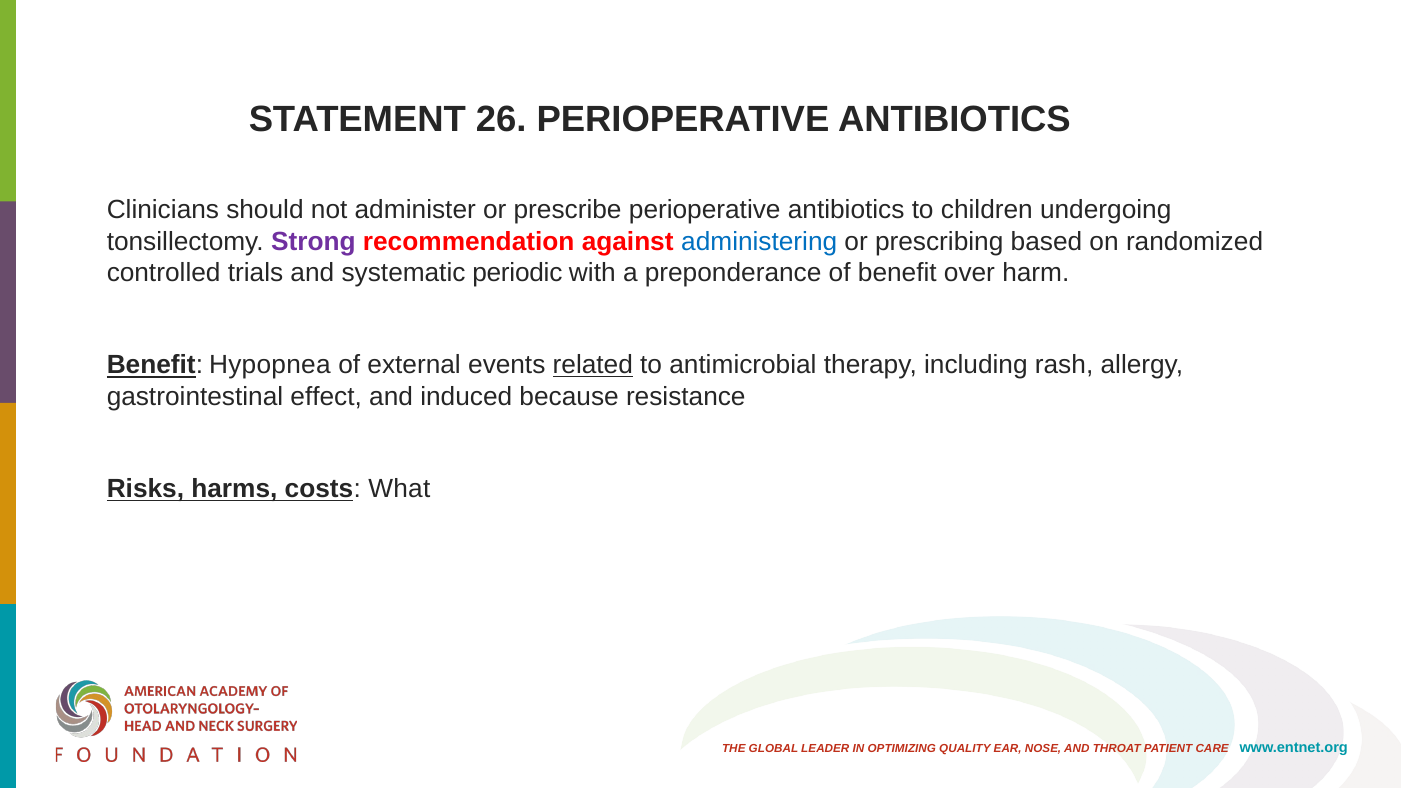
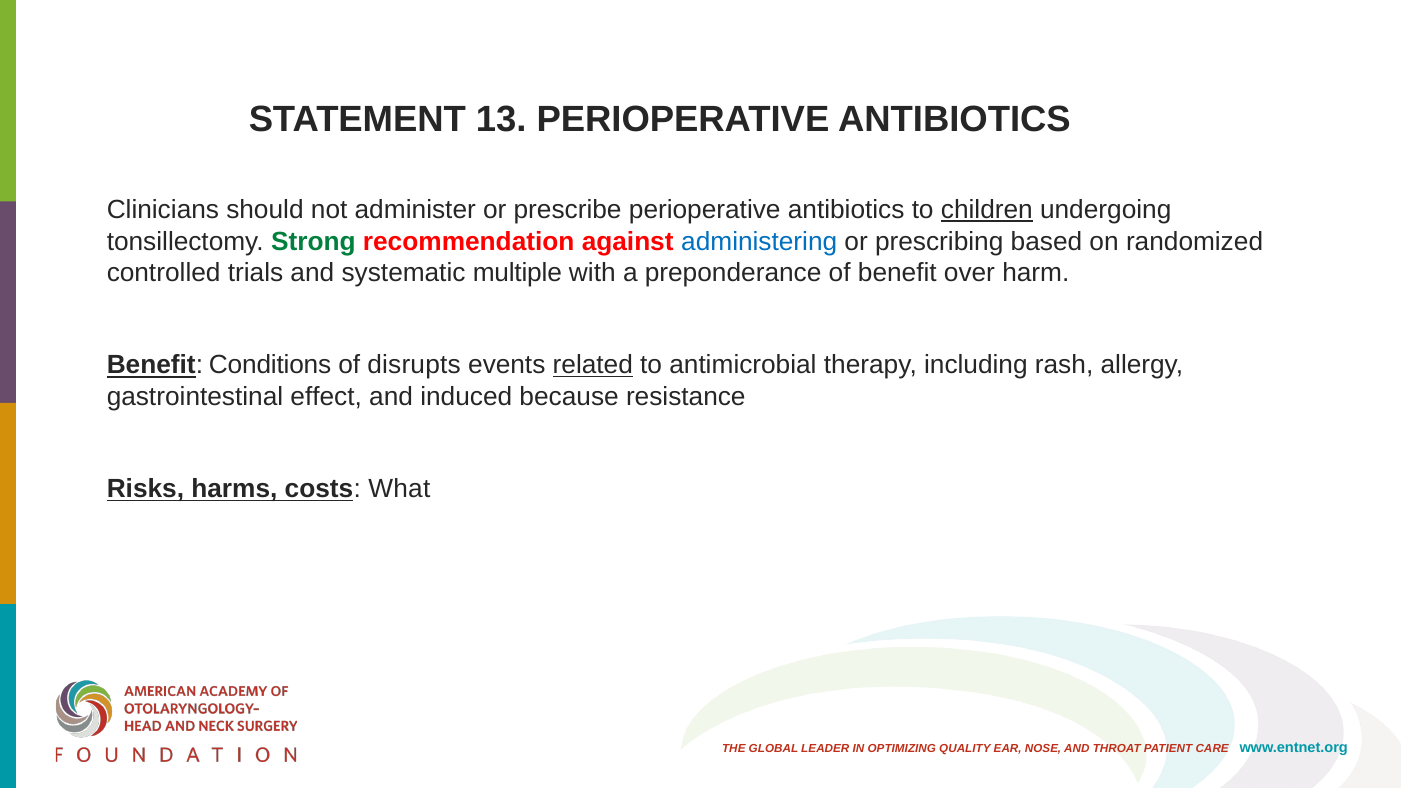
26: 26 -> 13 (501, 119)
children underline: none -> present (987, 210)
Strong colour: purple -> green (313, 242)
periodic: periodic -> multiple (517, 273)
Hypopnea: Hypopnea -> Conditions (270, 365)
external: external -> disrupts (414, 365)
